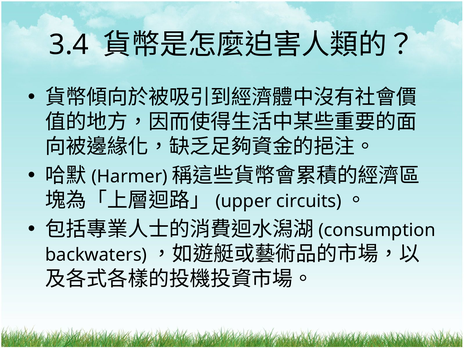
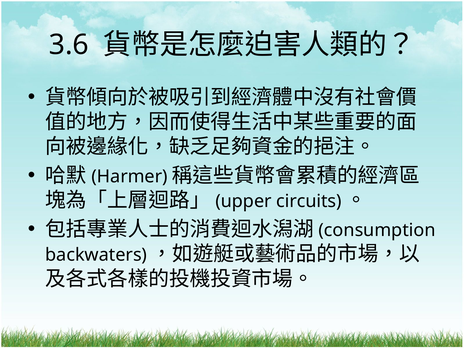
3.4: 3.4 -> 3.6 (69, 45)
